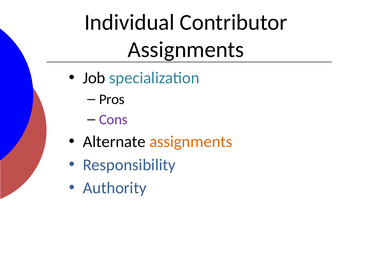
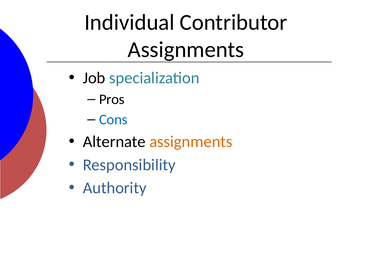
Cons colour: purple -> blue (113, 120)
